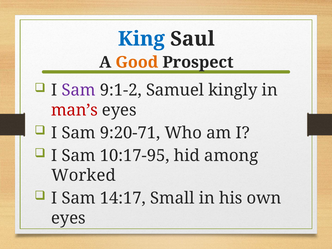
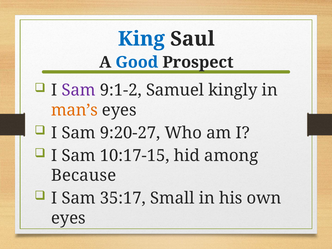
Good colour: orange -> blue (137, 62)
man’s colour: red -> orange (74, 110)
9:20-71: 9:20-71 -> 9:20-27 (130, 133)
10:17-95: 10:17-95 -> 10:17-15 (135, 156)
Worked: Worked -> Because (84, 175)
14:17: 14:17 -> 35:17 (123, 198)
